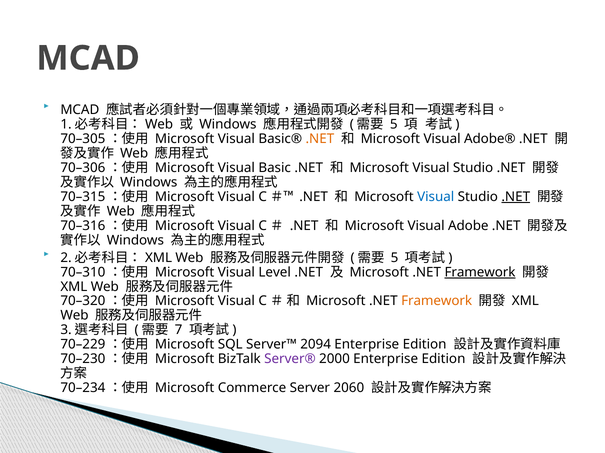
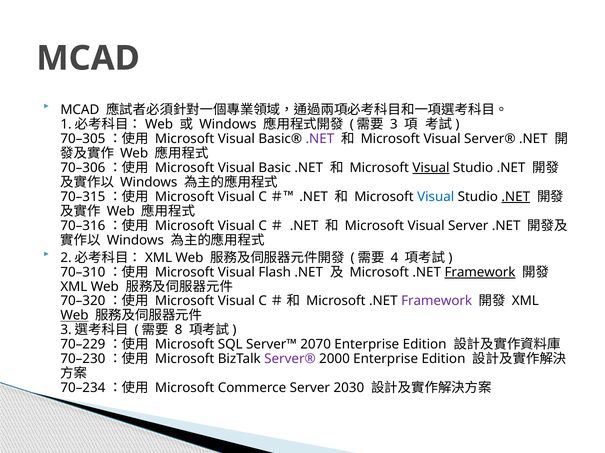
5: 5 -> 3 (394, 124)
.NET colour: orange -> purple (320, 139)
Visual Adobe®: Adobe® -> Server® (490, 139)
Visual underline: none -> present (431, 168)
Visual Adobe: Adobe -> Server (468, 226)
5: 5 -> 4 (395, 258)
Level: Level -> Flash (275, 273)
Framework colour: orange -> purple (437, 302)
Web underline: none -> present (74, 316)
7: 7 -> 8 (179, 331)
2094: 2094 -> 2070 (316, 345)
2060: 2060 -> 2030 (349, 389)
